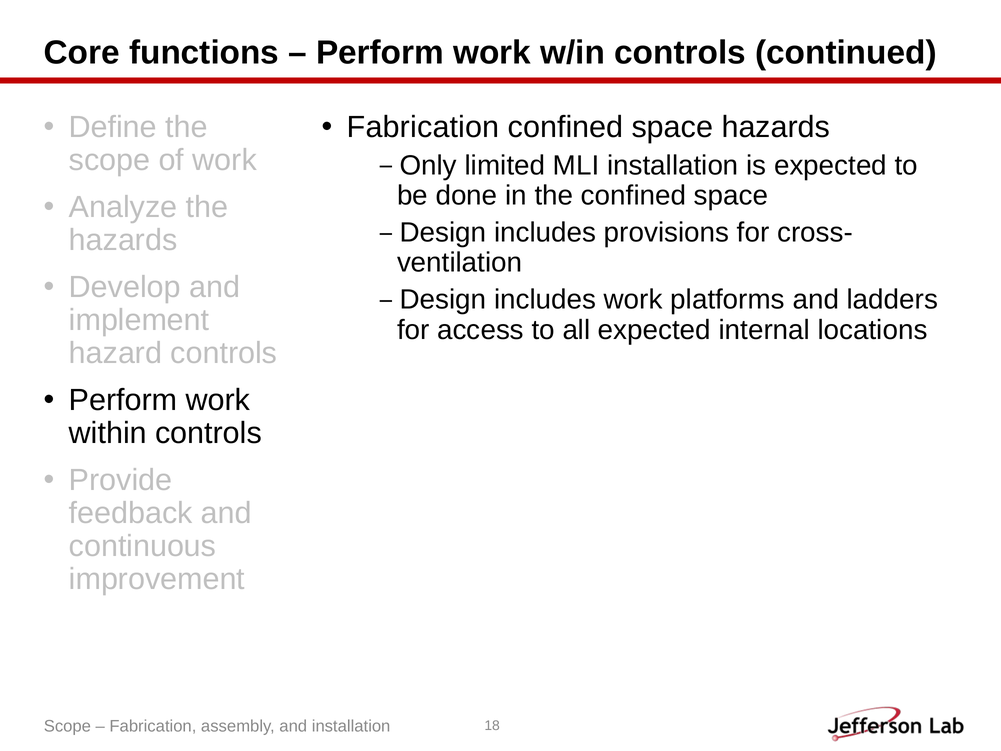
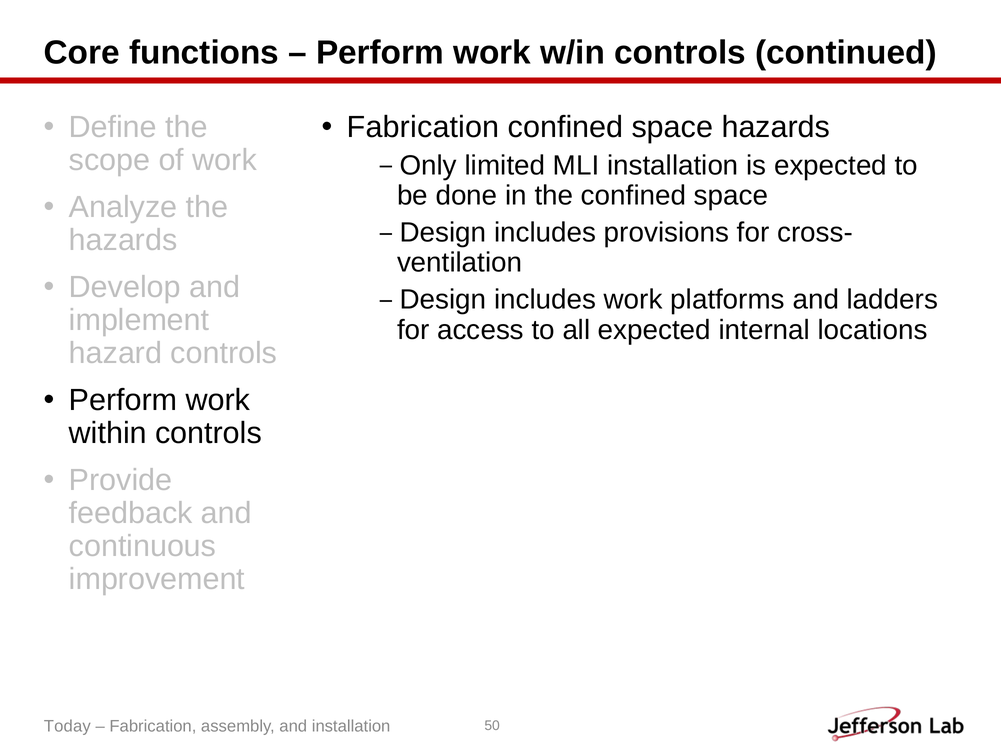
Scope: Scope -> Today (67, 726)
18: 18 -> 50 (492, 726)
